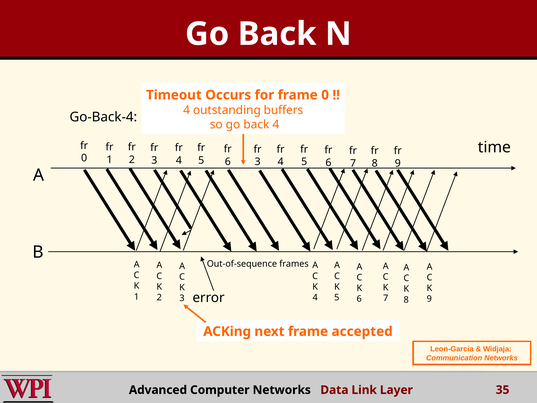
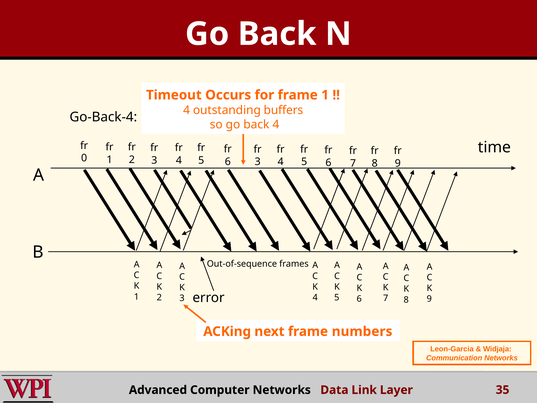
frame 0: 0 -> 1 (325, 95)
accepted: accepted -> numbers (362, 331)
